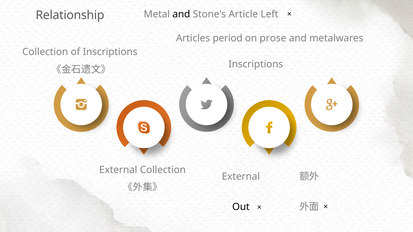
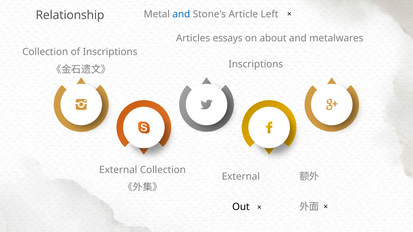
and colour: black -> blue (181, 14)
period: period -> essays (228, 38)
prose: prose -> about (273, 38)
